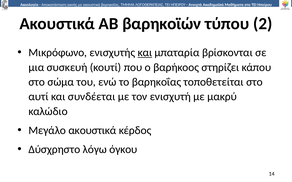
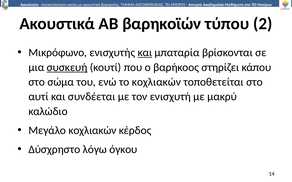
συσκευή underline: none -> present (67, 67)
το βαρηκοΐας: βαρηκοΐας -> κοχλιακών (156, 82)
Μεγάλο ακουστικά: ακουστικά -> κοχλιακών (92, 131)
